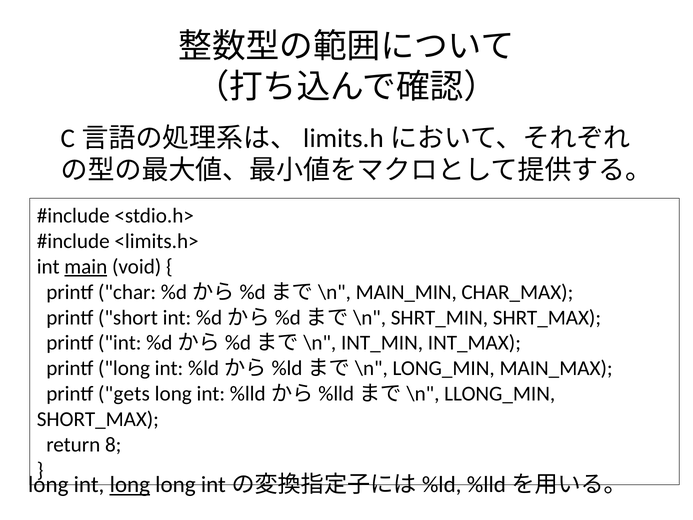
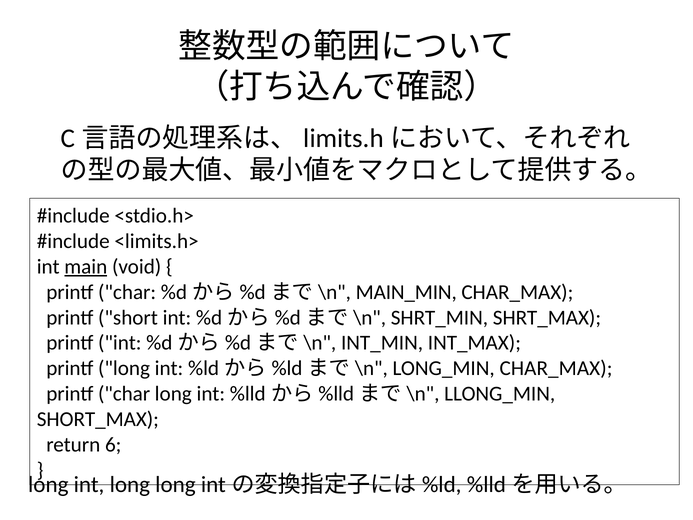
LONG_MIN MAIN_MAX: MAIN_MAX -> CHAR_MAX (556, 368)
gets: gets -> char (124, 394)
8: 8 -> 6 (113, 444)
long underline: present -> none (130, 484)
